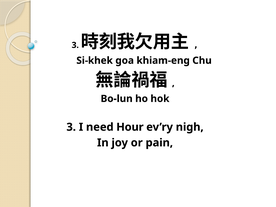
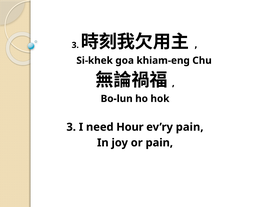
ev’ry nigh: nigh -> pain (190, 127)
